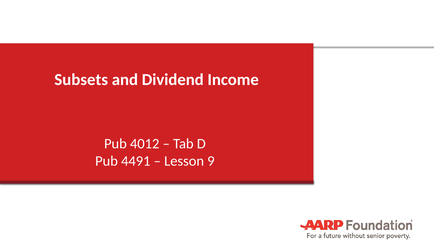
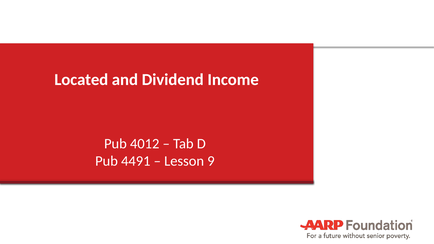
Subsets: Subsets -> Located (81, 80)
